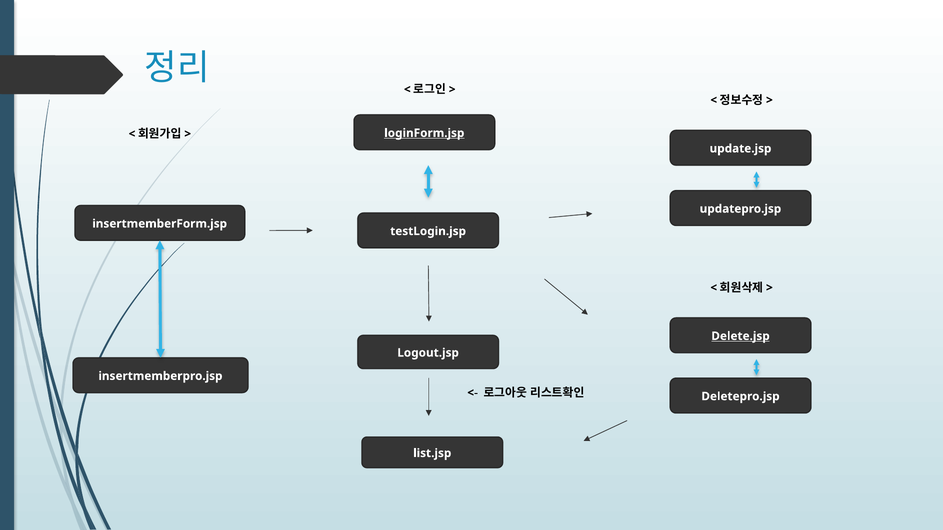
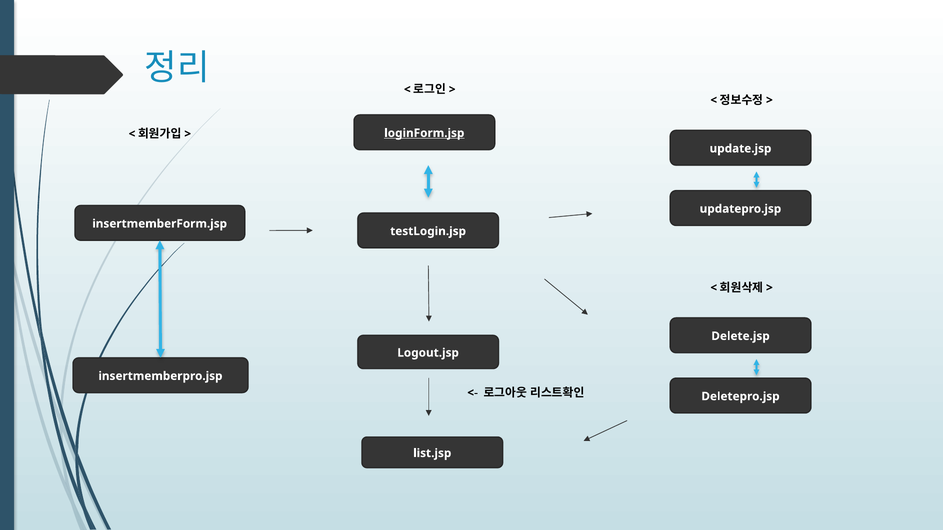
Delete.jsp underline: present -> none (741, 336)
